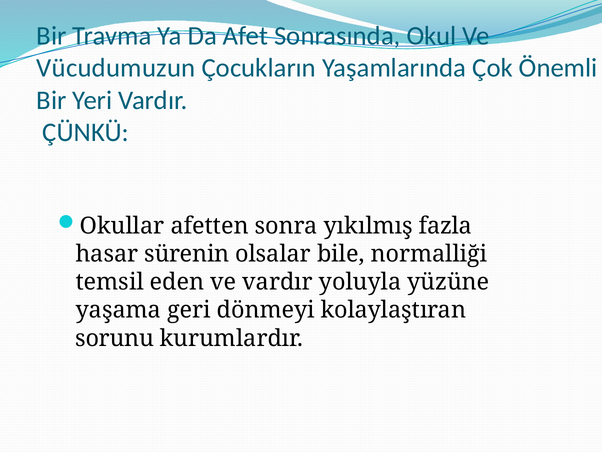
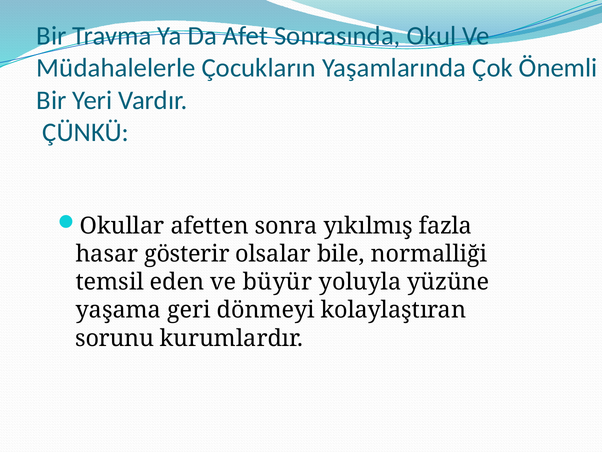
Vücudumuzun: Vücudumuzun -> Müdahalelerle (116, 68)
sürenin: sürenin -> gösterir (187, 254)
ve vardır: vardır -> büyür (277, 282)
